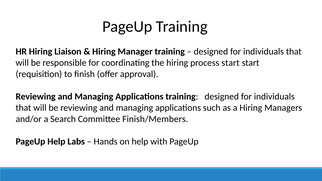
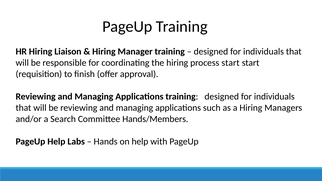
Finish/Members: Finish/Members -> Hands/Members (155, 119)
